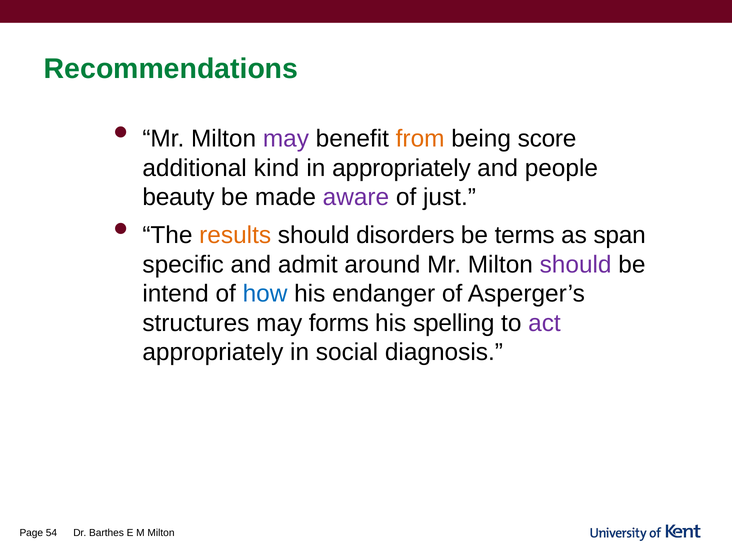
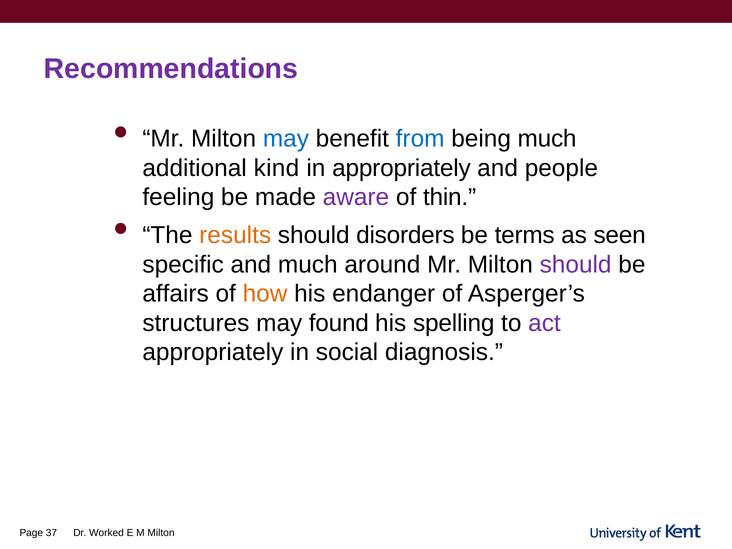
Recommendations colour: green -> purple (171, 69)
may colour: purple -> blue (286, 139)
from colour: orange -> blue (420, 139)
being score: score -> much (547, 139)
beauty: beauty -> feeling (178, 197)
just: just -> thin (450, 197)
span: span -> seen (620, 235)
and admit: admit -> much (308, 264)
intend: intend -> affairs (176, 294)
how colour: blue -> orange (265, 294)
forms: forms -> found (339, 323)
Barthes: Barthes -> Worked (106, 533)
54: 54 -> 37 (51, 533)
